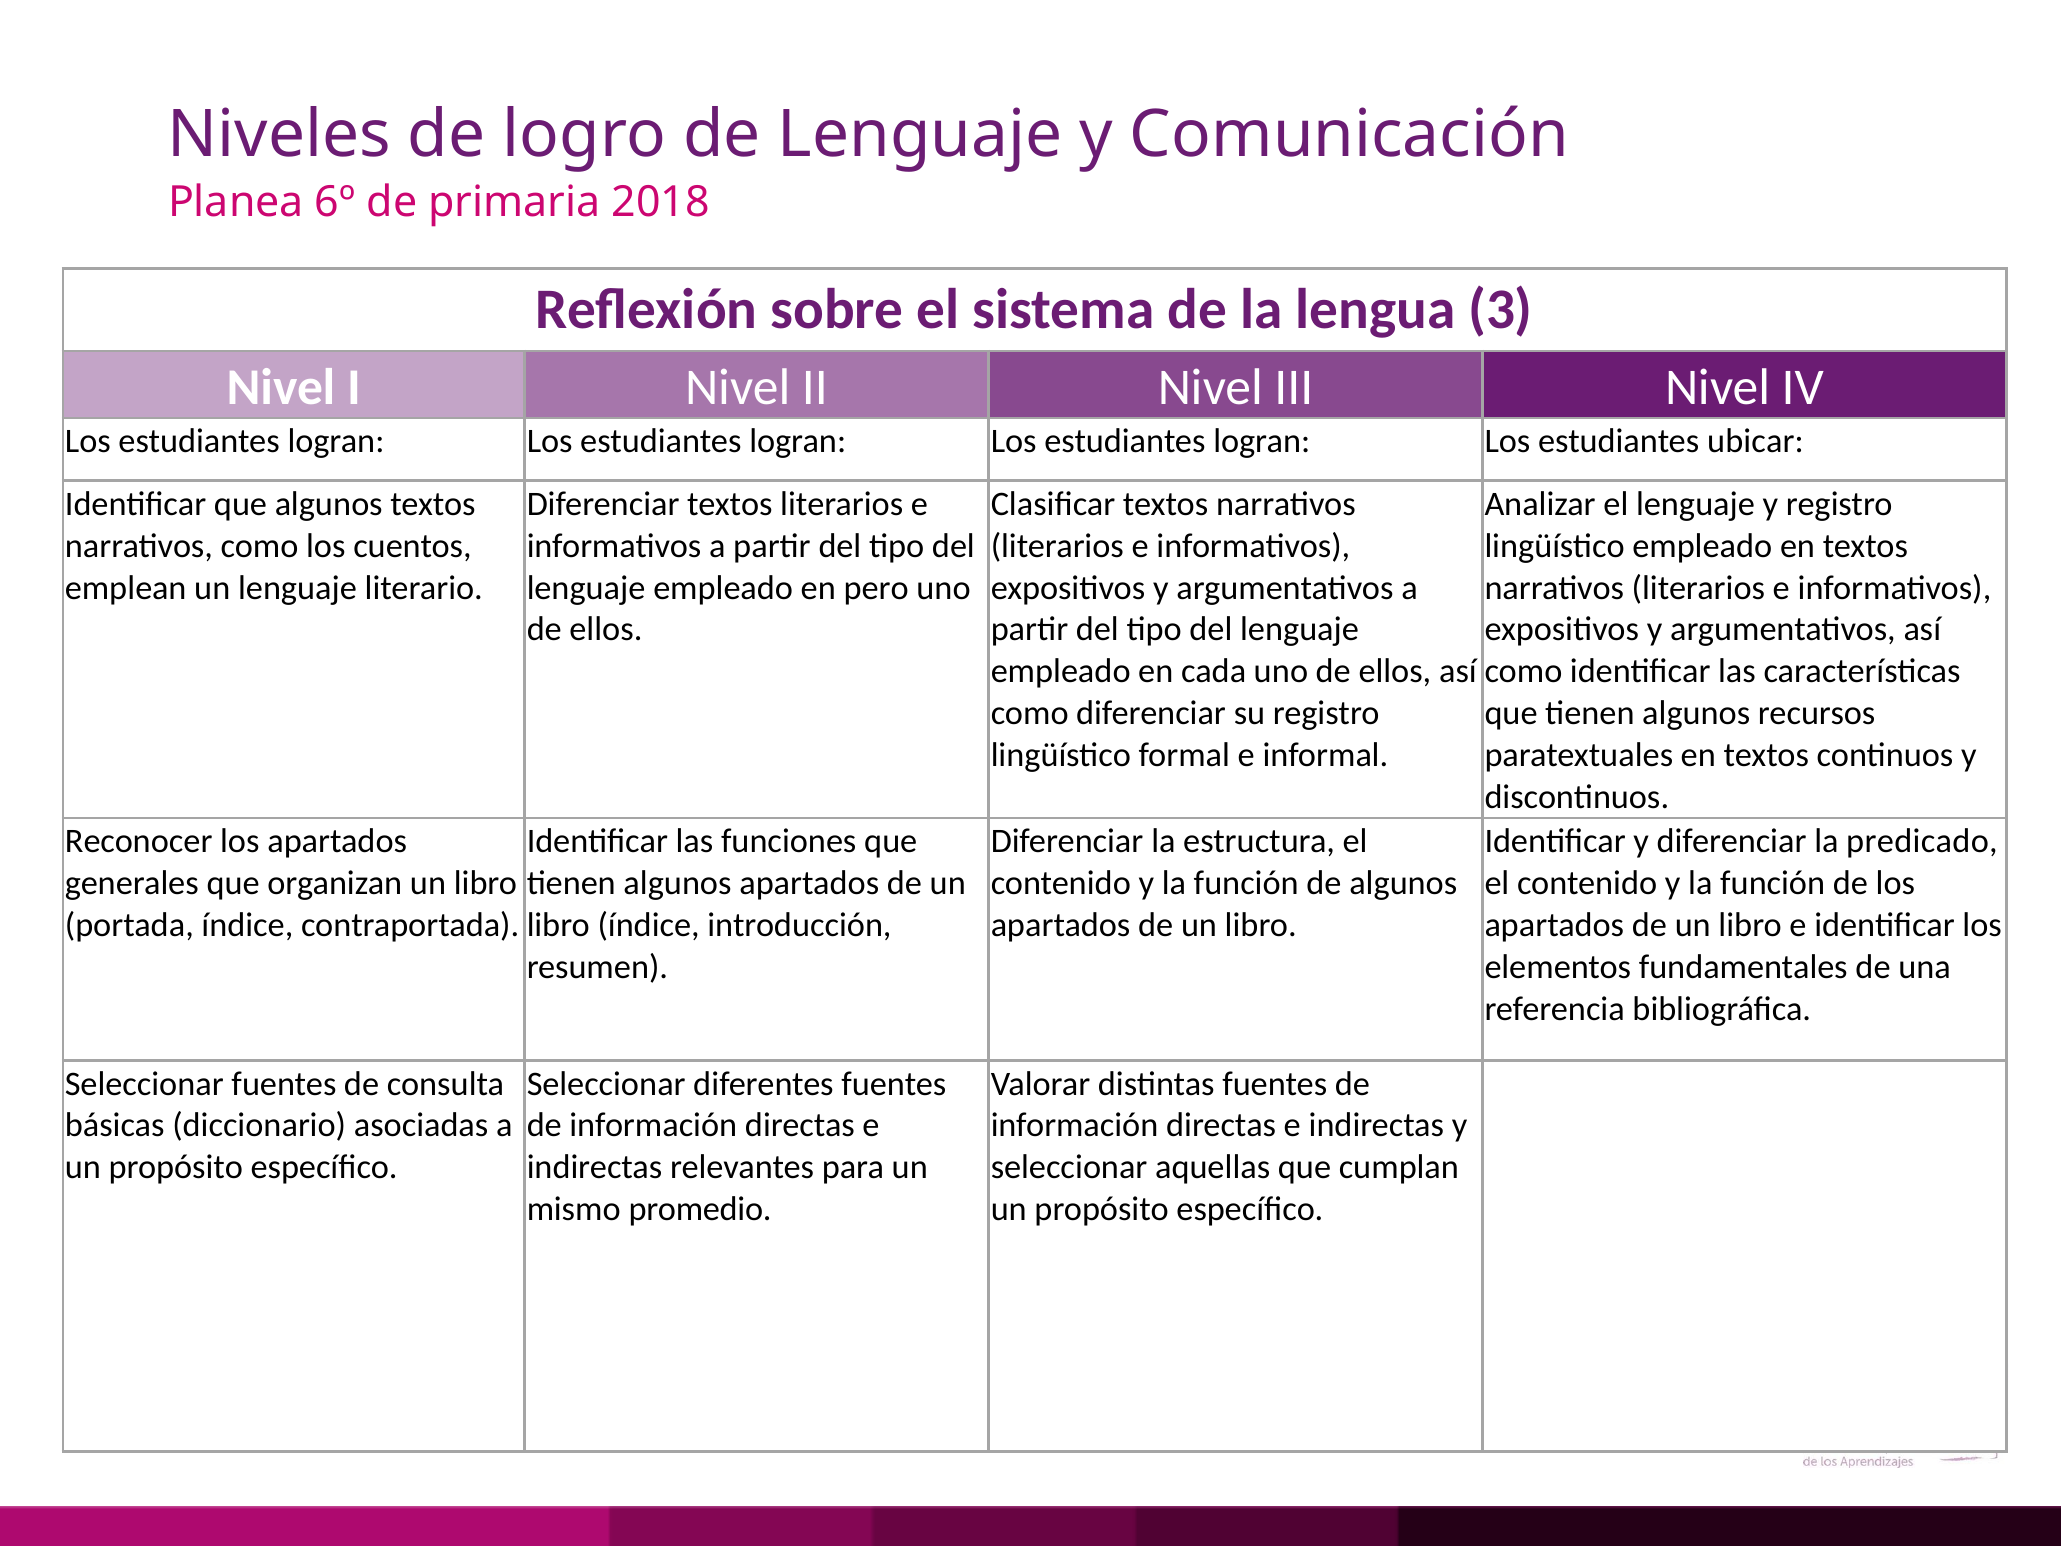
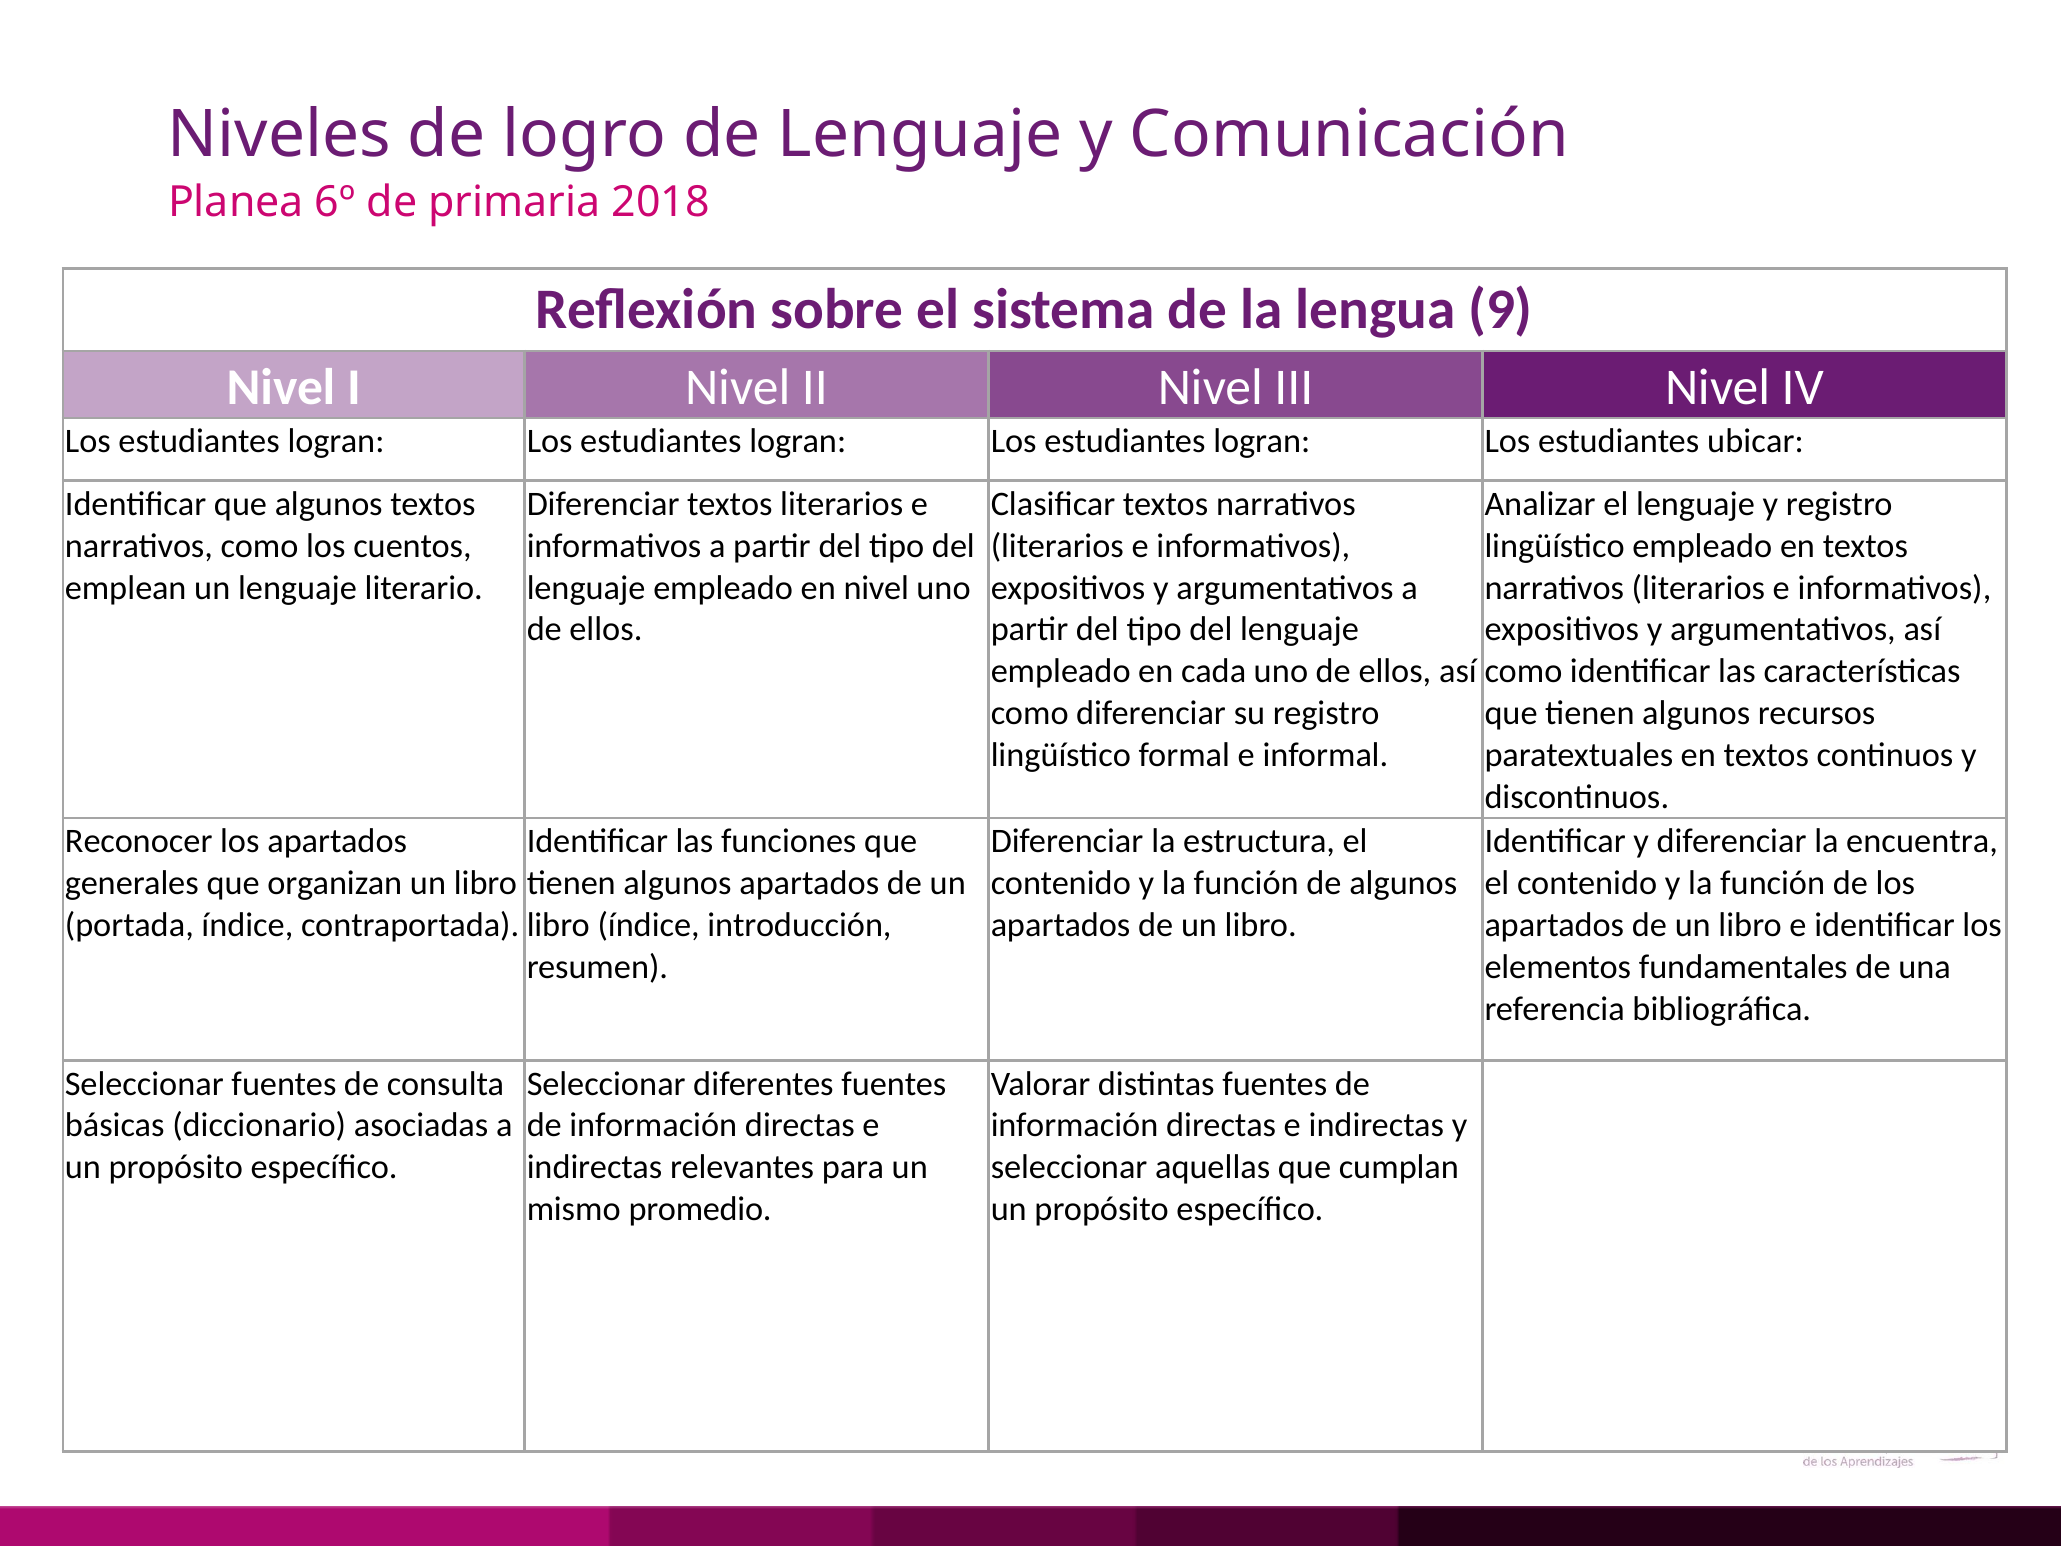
3: 3 -> 9 (1501, 309)
en pero: pero -> nivel (876, 588)
predicado: predicado -> encuentra (1922, 841)
